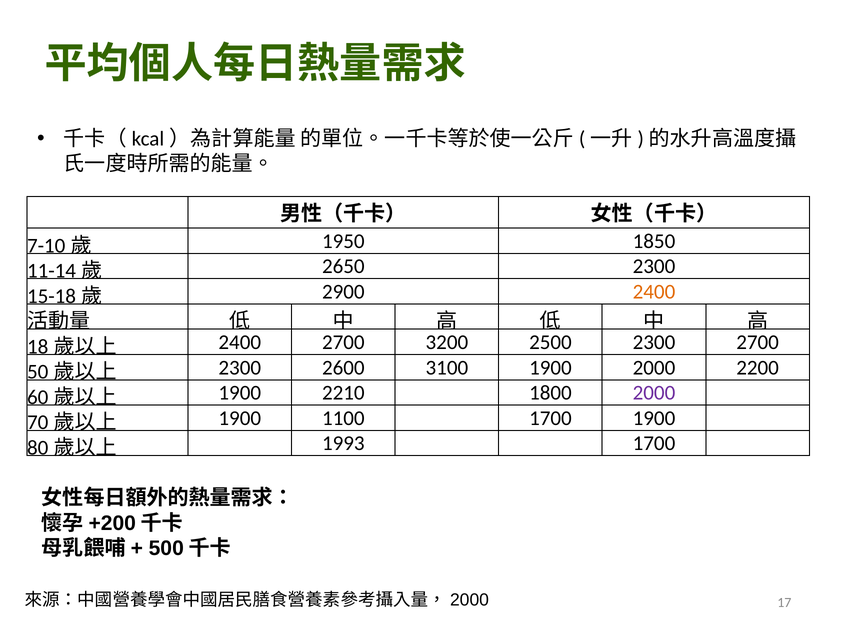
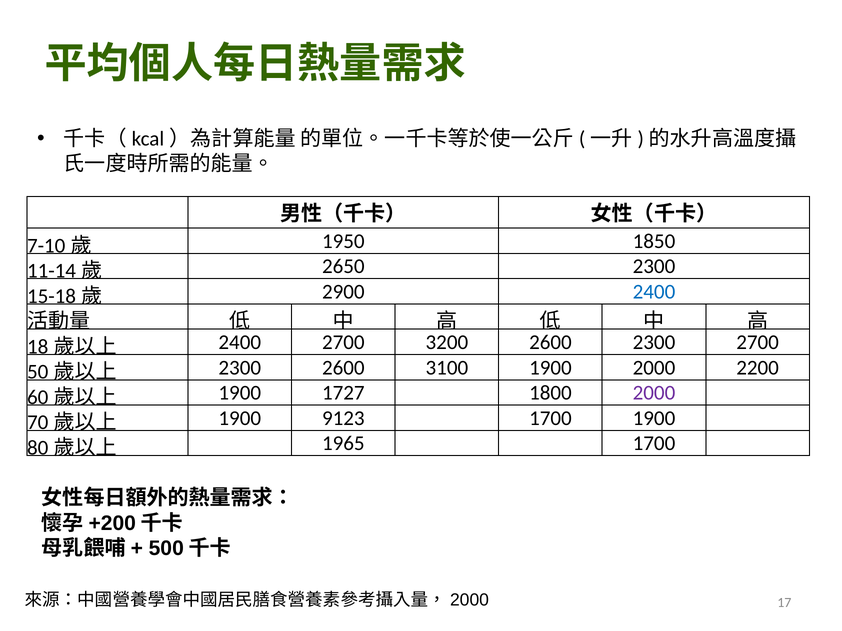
2400 colour: orange -> blue (654, 292)
3200 2500: 2500 -> 2600 (550, 343)
2210: 2210 -> 1727 (343, 393)
1100: 1100 -> 9123 (343, 418)
1993: 1993 -> 1965 (343, 444)
